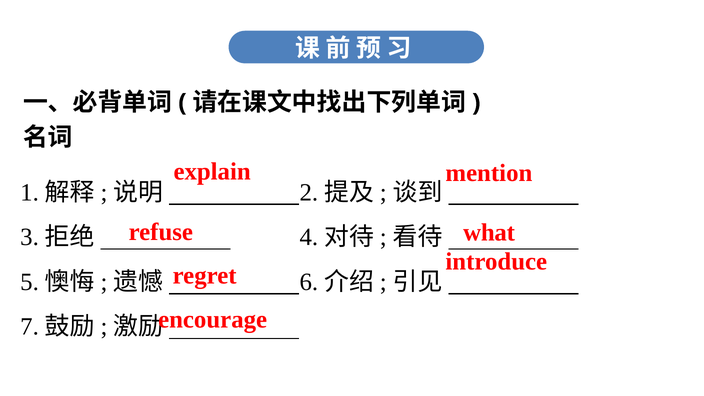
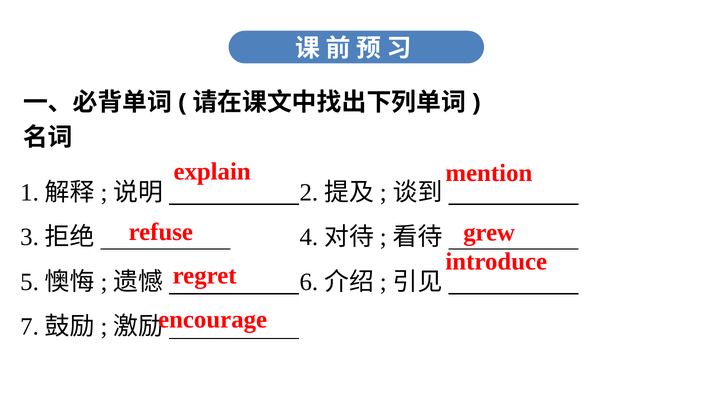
what: what -> grew (489, 233)
